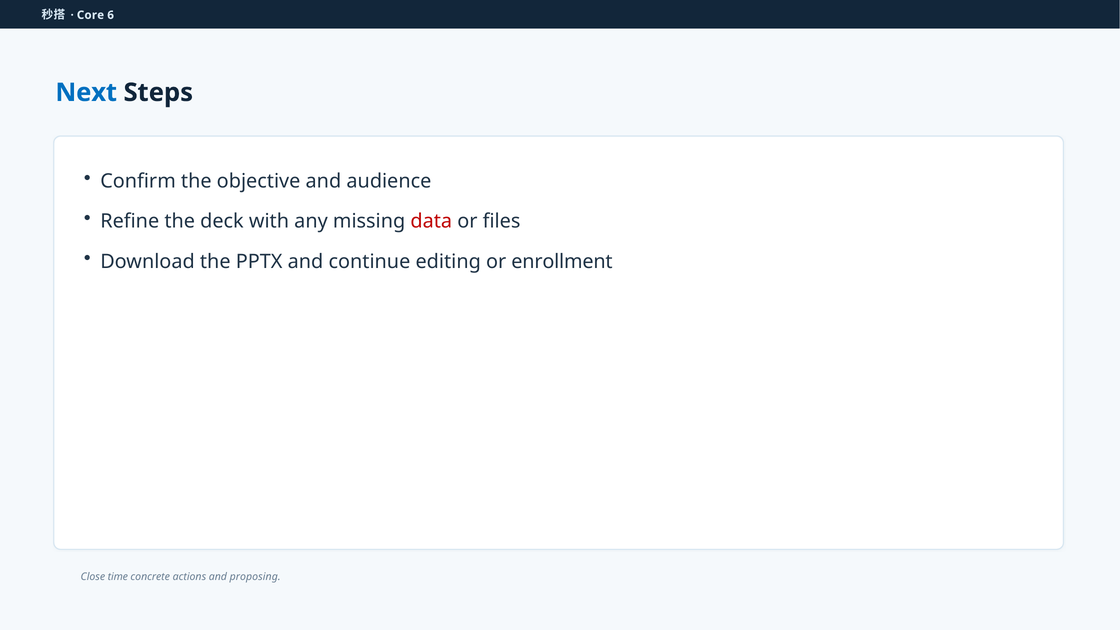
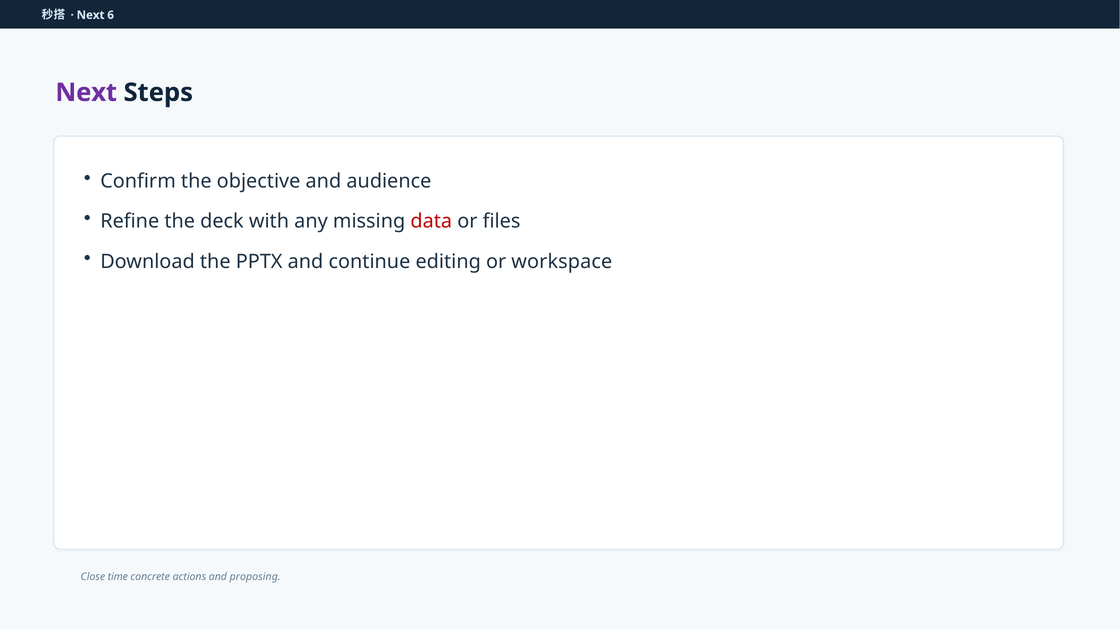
Core: Core -> Next (91, 15)
Next colour: blue -> purple (86, 93)
enrollment: enrollment -> workspace (562, 262)
